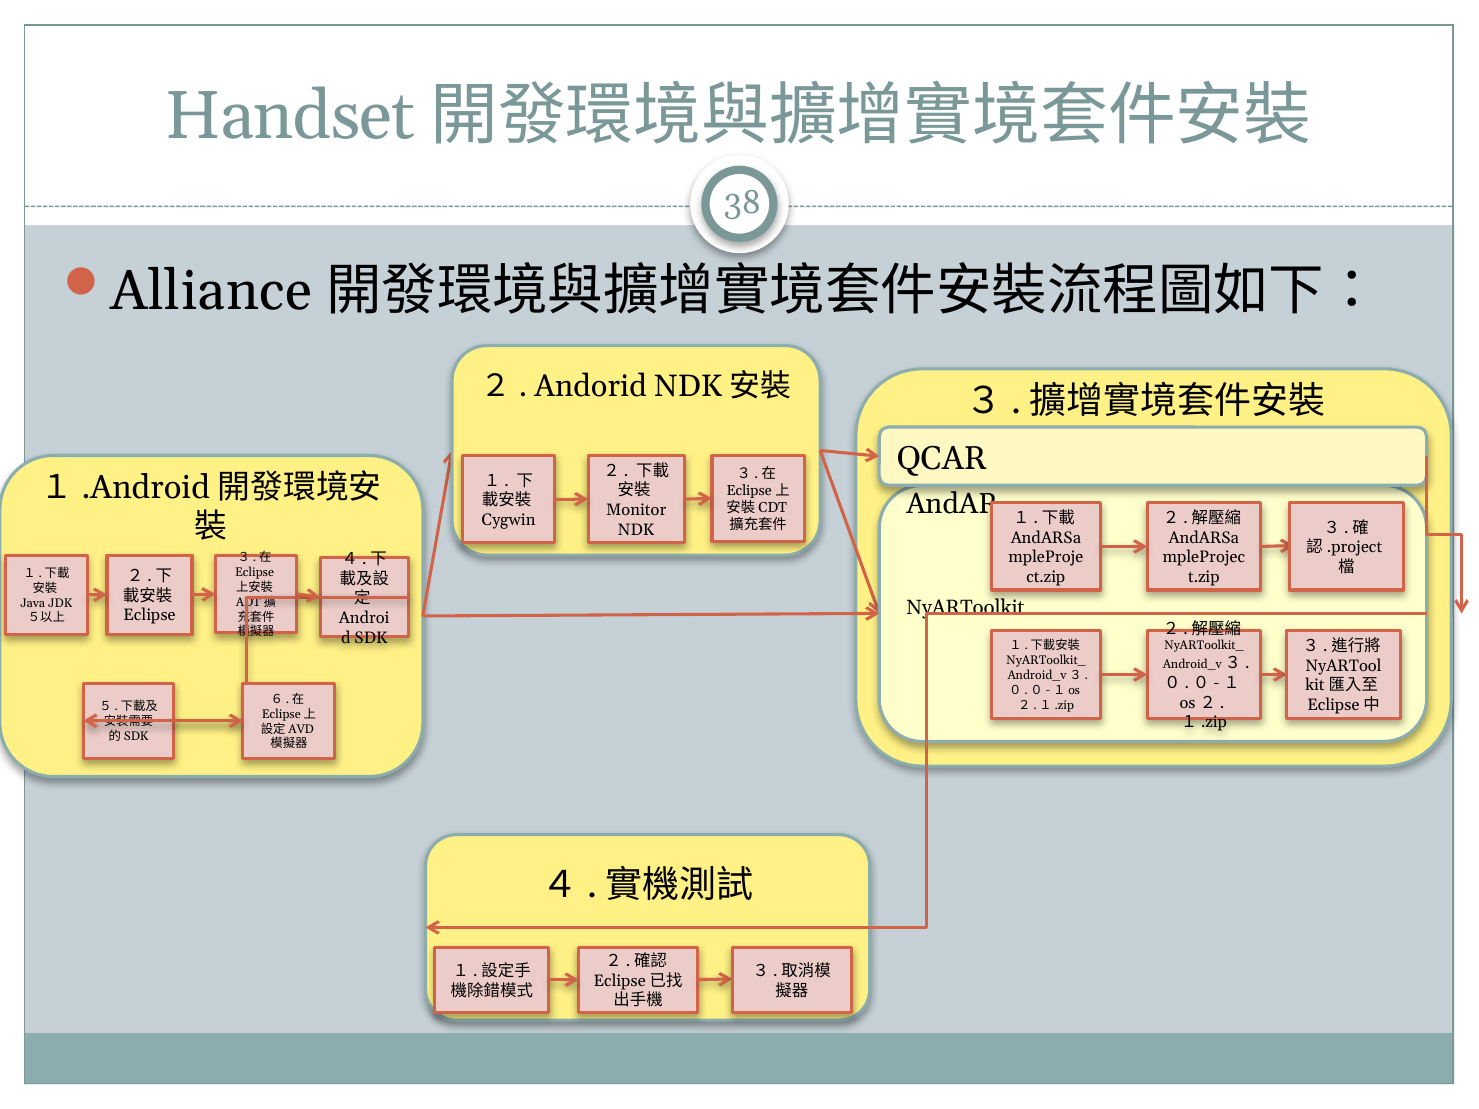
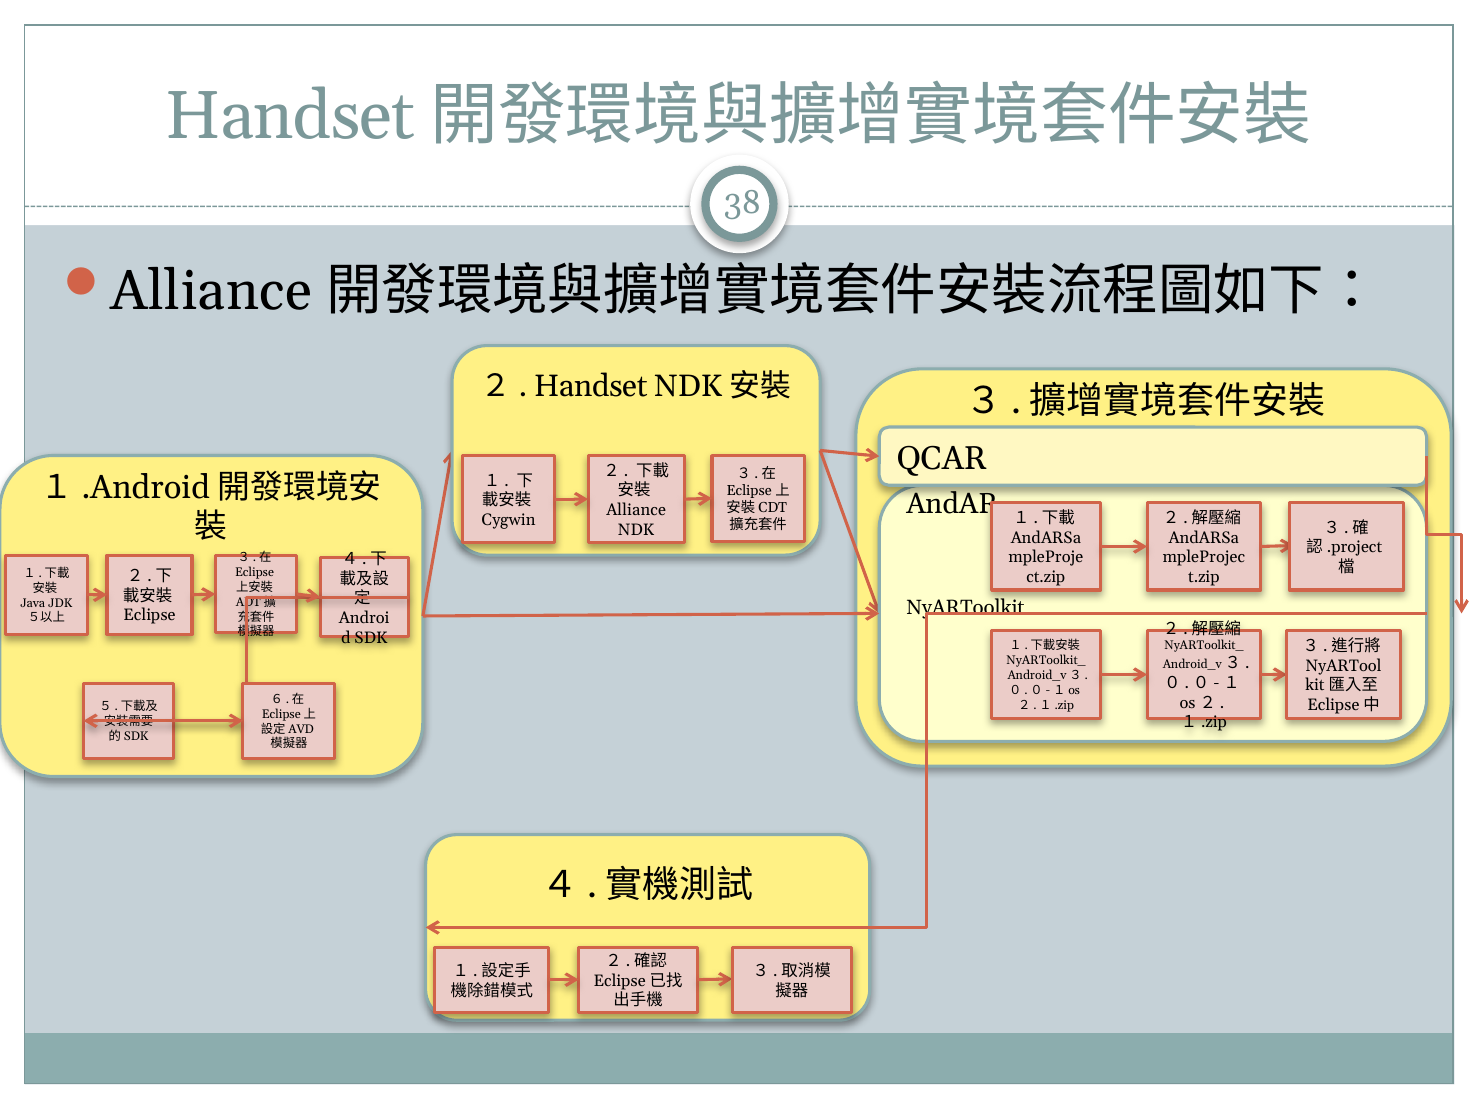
２ Andorid: Andorid -> Handset (591, 386)
Monitor: Monitor -> Alliance (636, 510)
